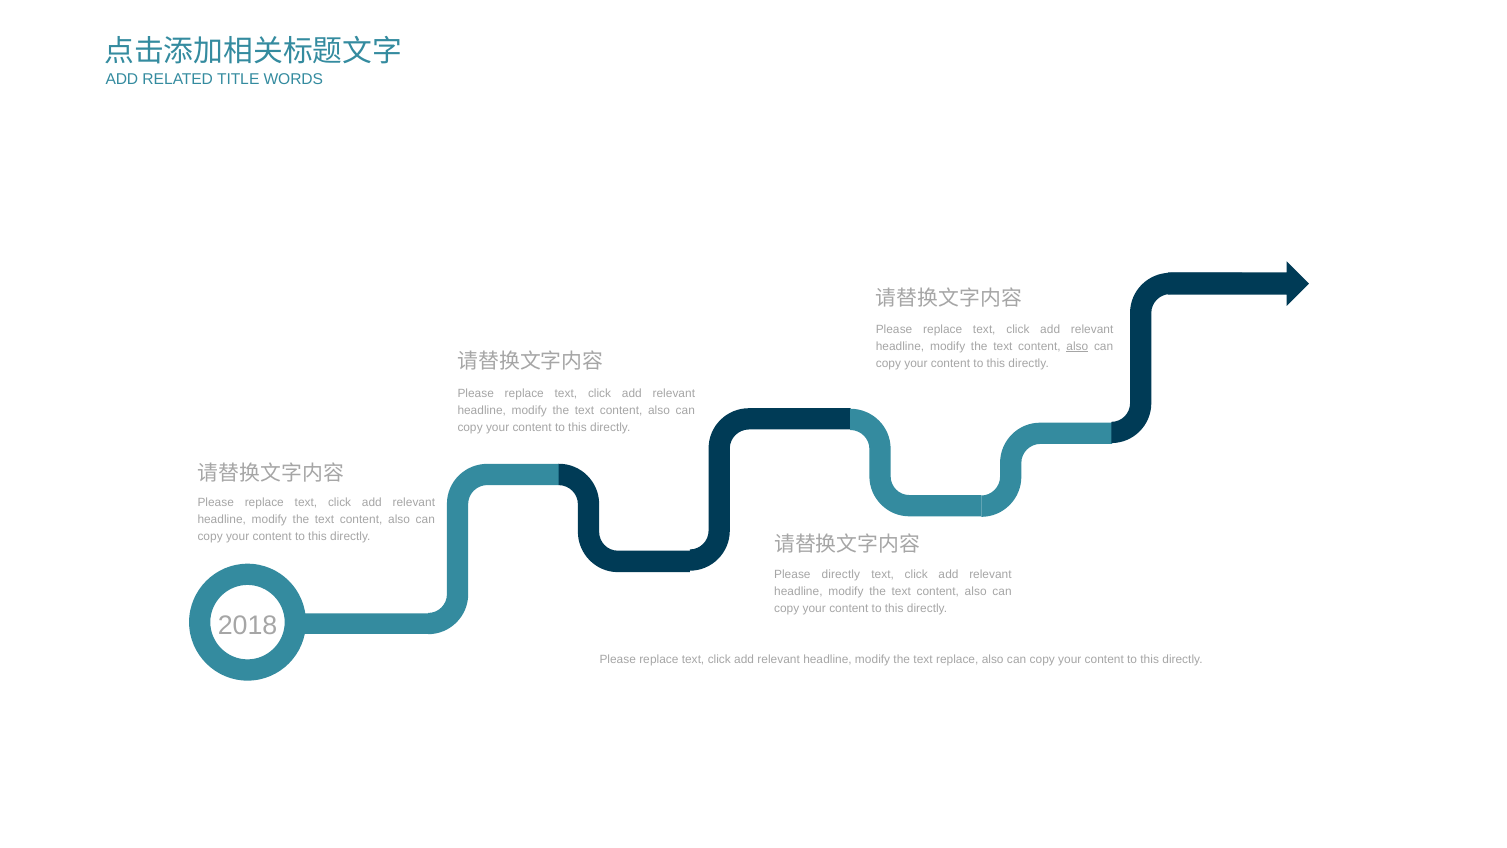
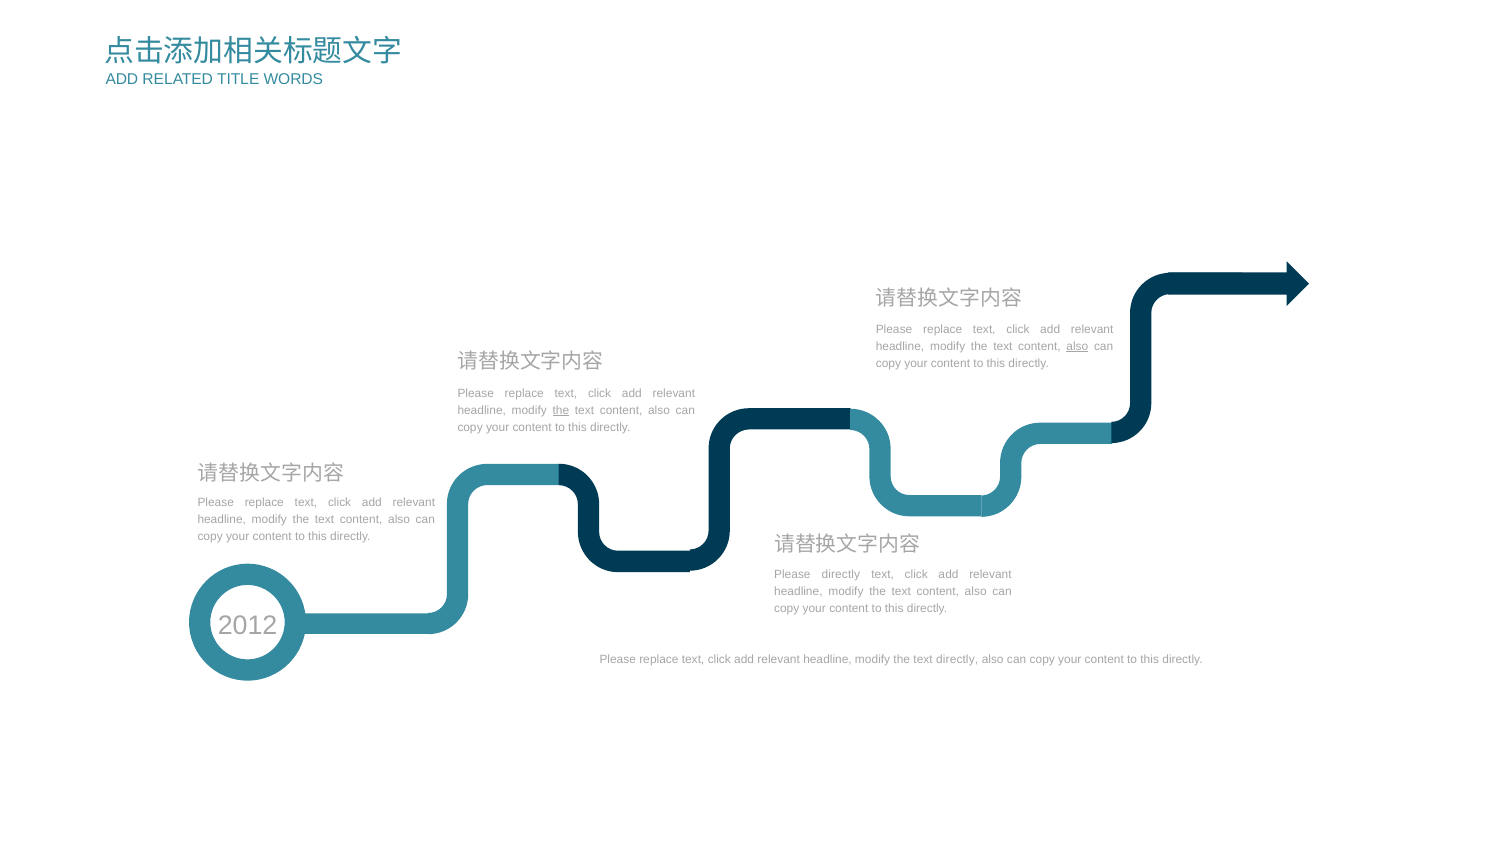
the underline: none -> present (561, 410)
2018: 2018 -> 2012 (248, 626)
text replace: replace -> directly (957, 660)
